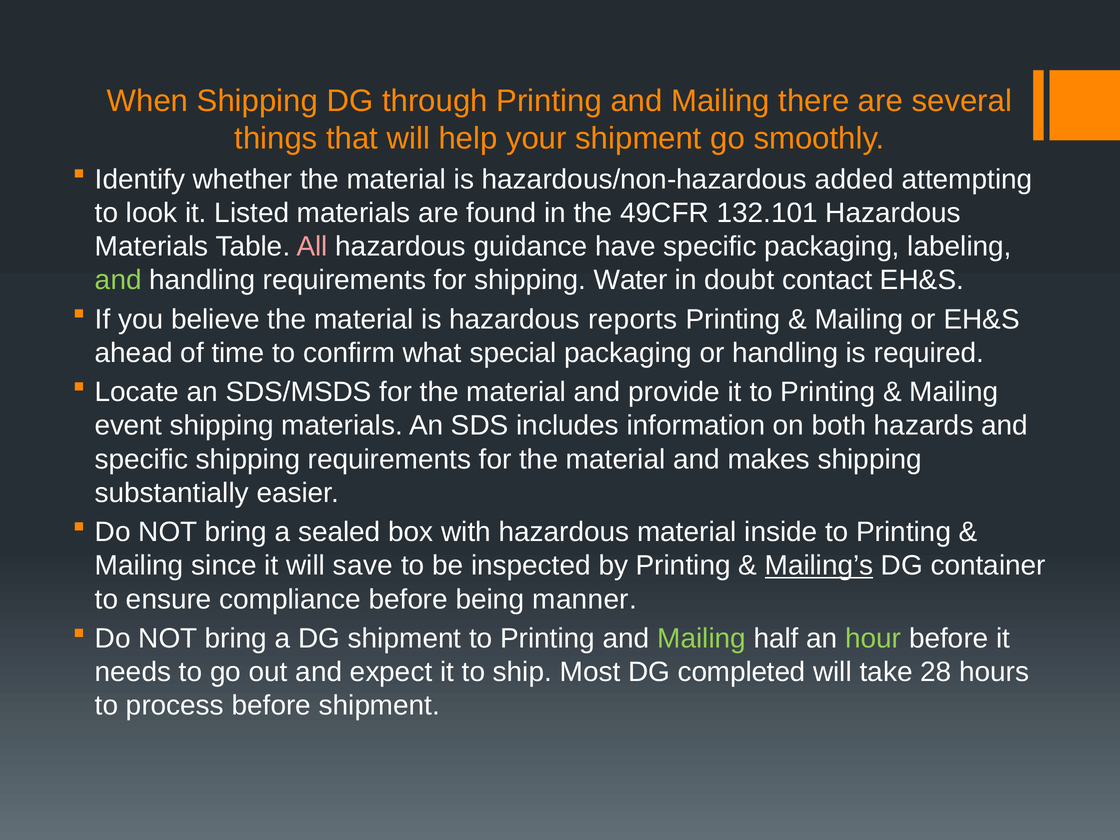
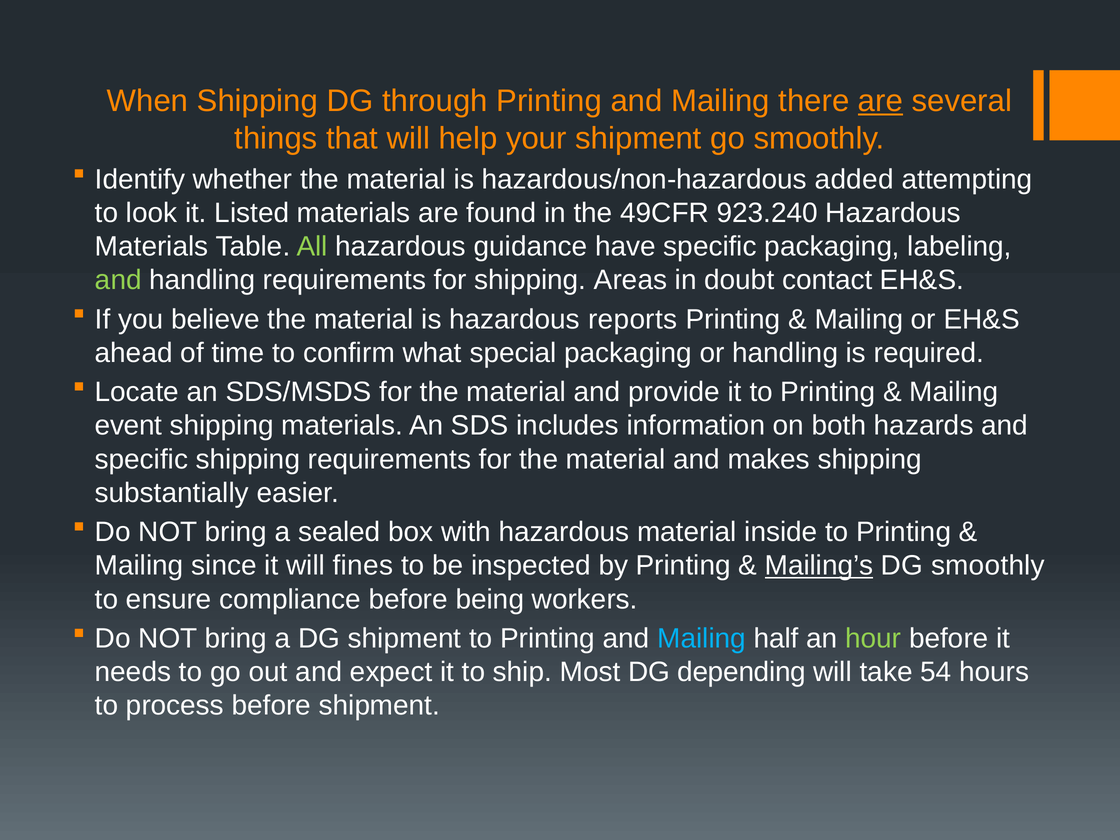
are underline: none -> present (880, 101)
132.101: 132.101 -> 923.240 (767, 213)
All colour: pink -> light green (312, 246)
Water: Water -> Areas (631, 280)
save: save -> fines (363, 566)
DG container: container -> smoothly (988, 566)
manner: manner -> workers (585, 599)
Mailing colour: light green -> light blue (702, 638)
completed: completed -> depending (742, 672)
28: 28 -> 54 (936, 672)
